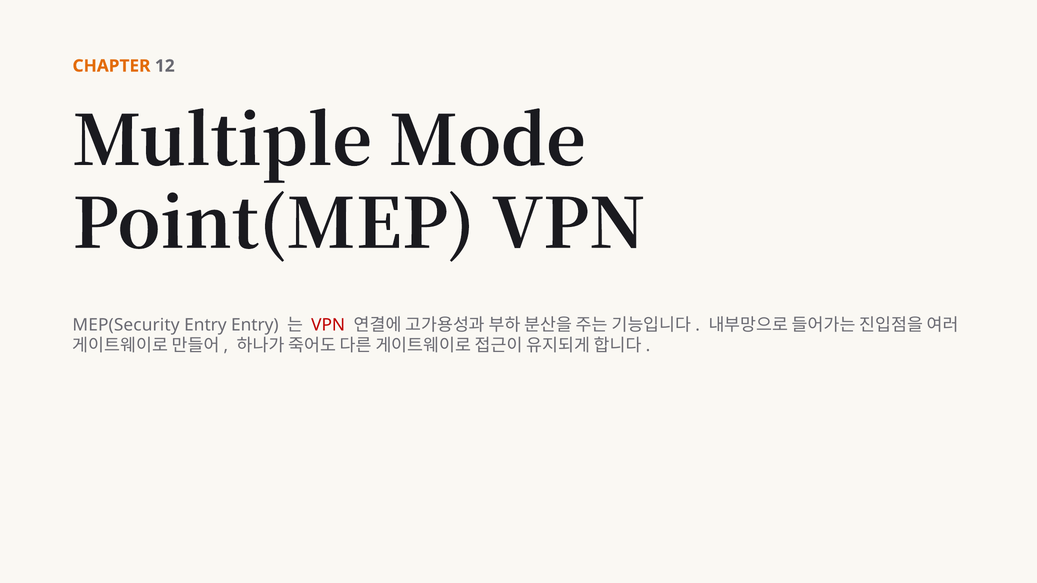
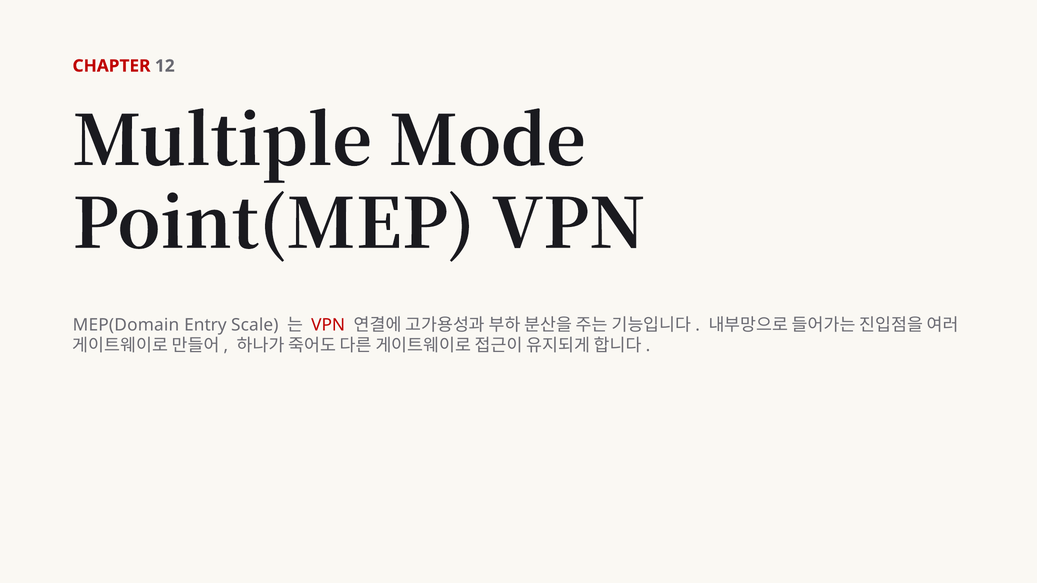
CHAPTER colour: orange -> red (111, 66)
MEP(Security: MEP(Security -> MEP(Domain (126, 325)
Entry Entry: Entry -> Scale (255, 325)
